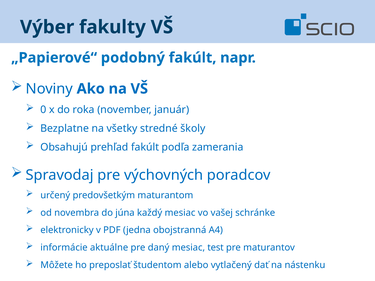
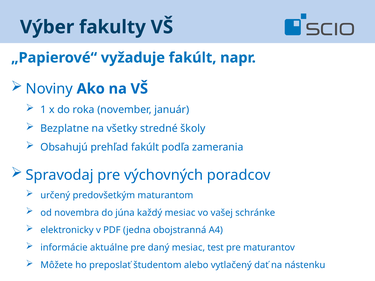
podobný: podobný -> vyžaduje (133, 58)
0: 0 -> 1 (43, 110)
